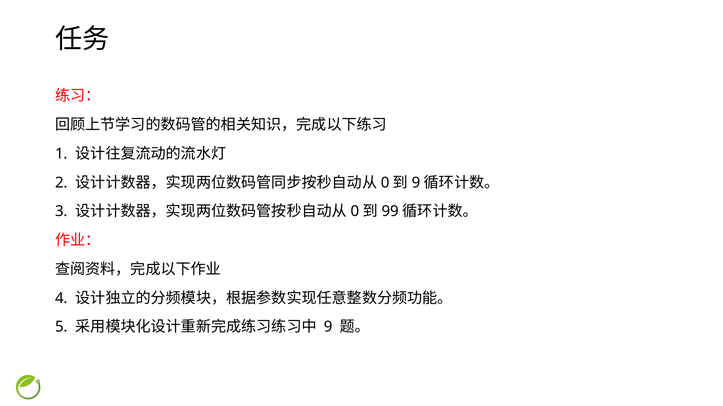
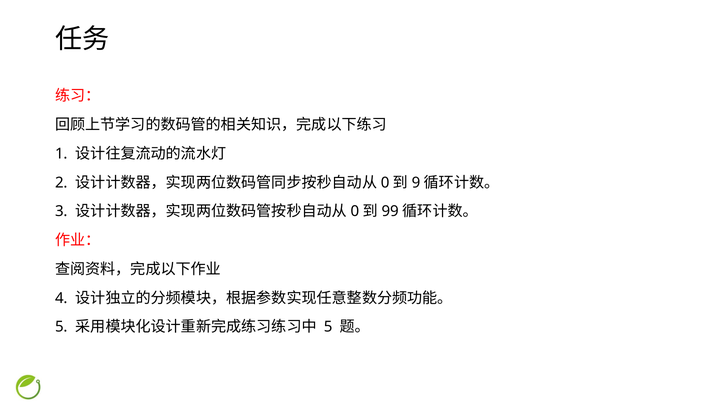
9: 9 -> 5 (328, 328)
